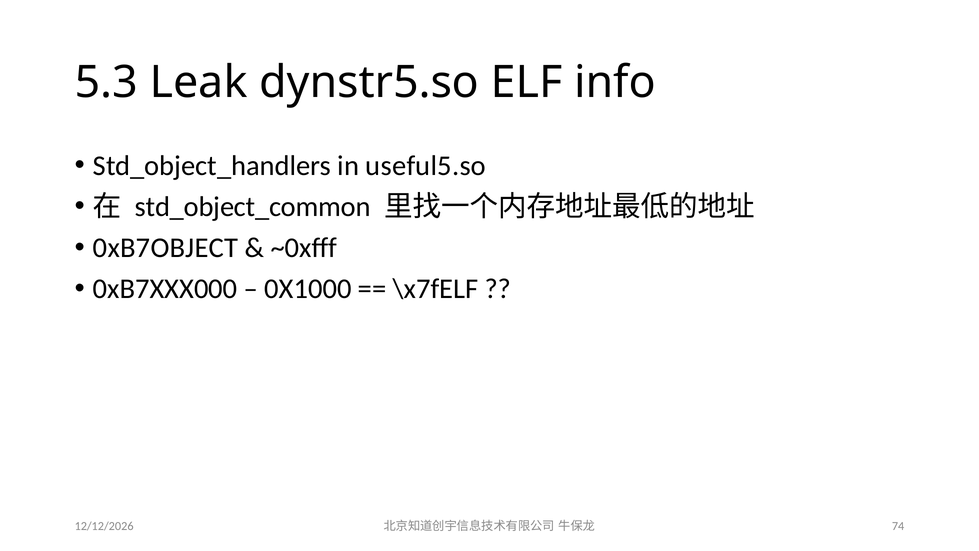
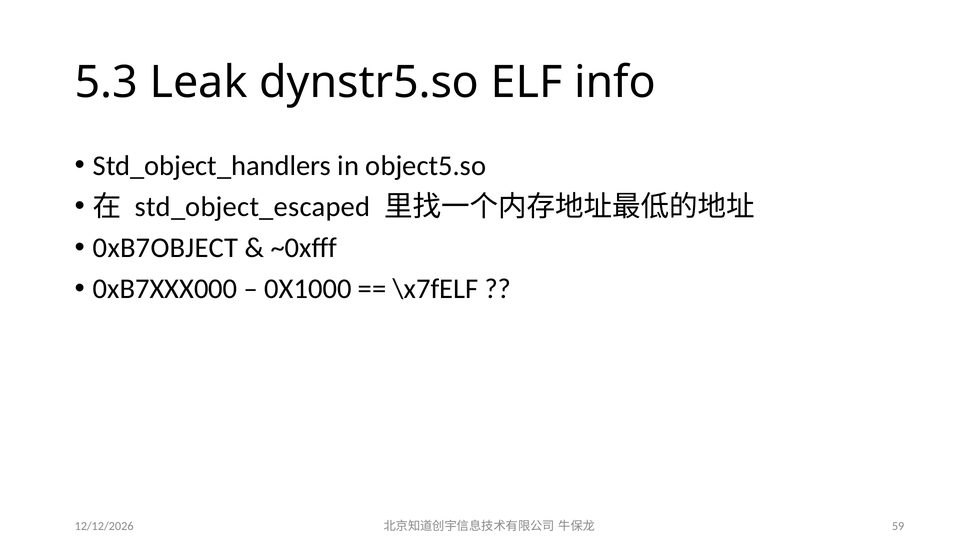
useful5.so: useful5.so -> object5.so (426, 166)
std_object_common: std_object_common -> std_object_escaped (253, 207)
74: 74 -> 59 (898, 526)
